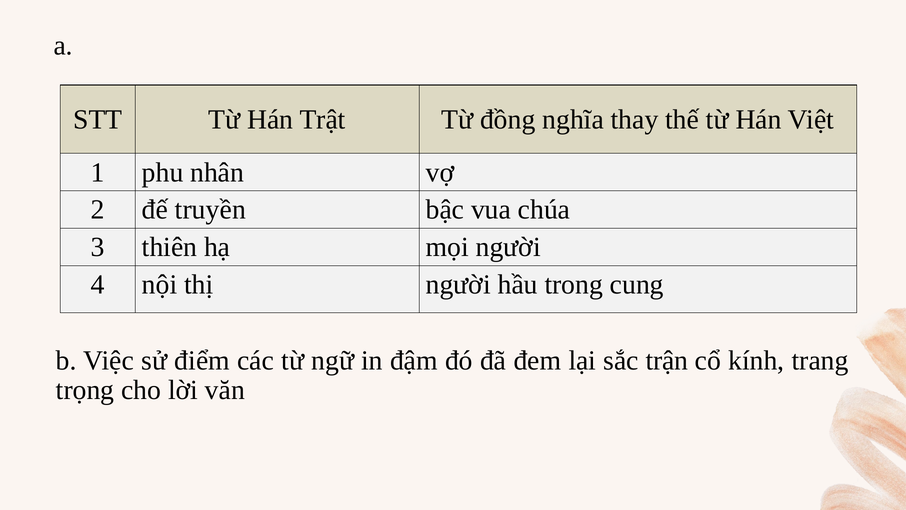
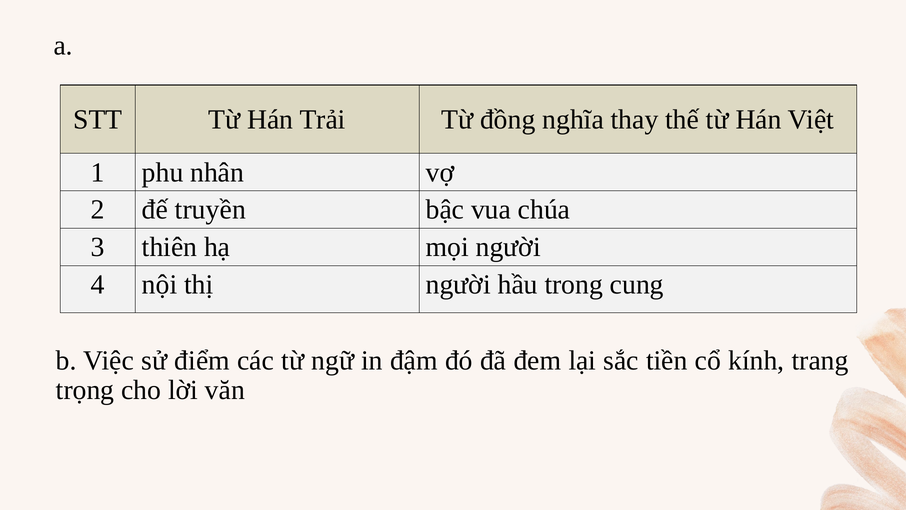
Trật: Trật -> Trải (323, 119)
trận: trận -> tiền (667, 360)
